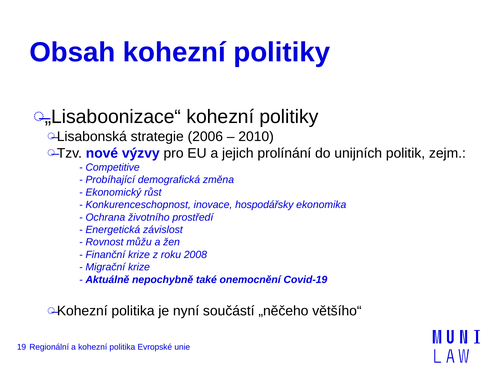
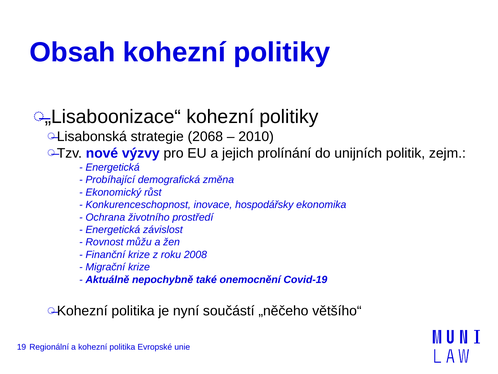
2006: 2006 -> 2068 (205, 136)
Competitive: Competitive -> Energetická (113, 167)
